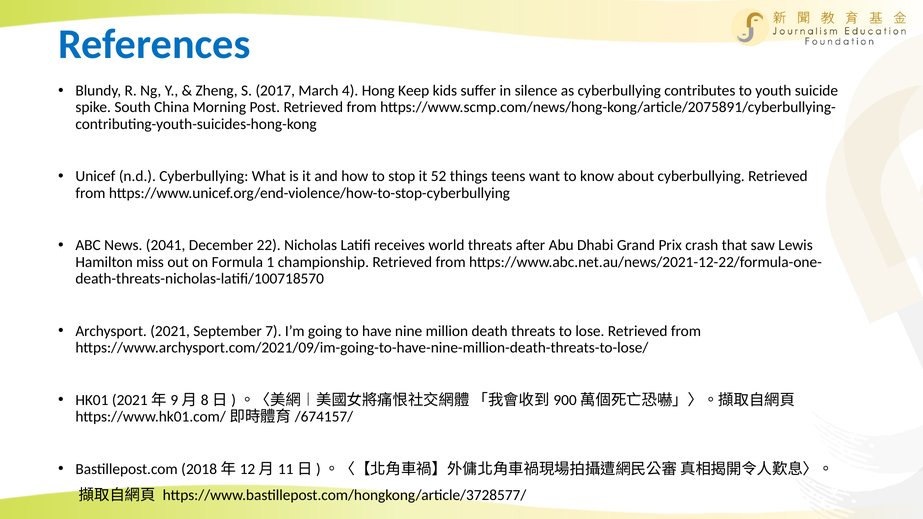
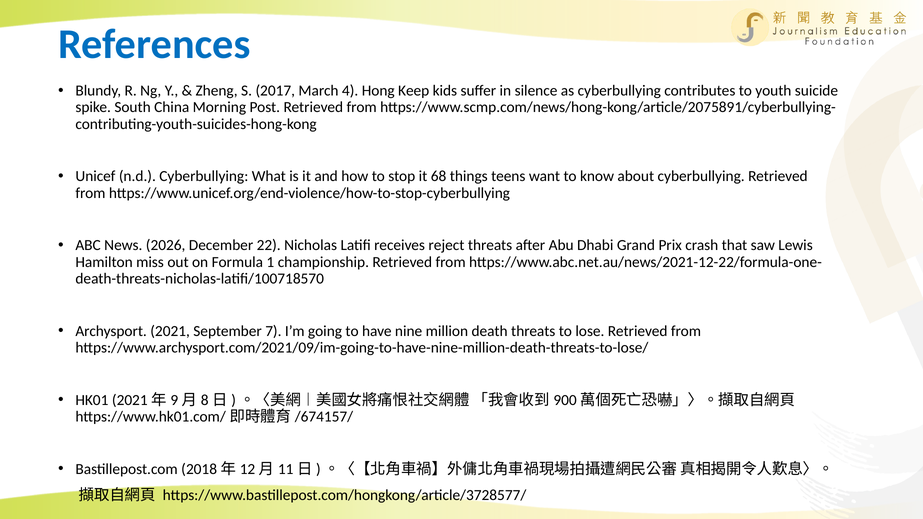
52: 52 -> 68 (439, 176)
2041: 2041 -> 2026 (166, 245)
world: world -> reject (446, 245)
